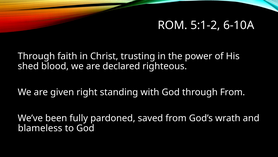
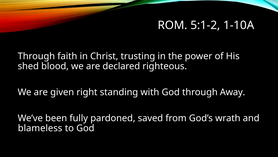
6-10A: 6-10A -> 1-10A (239, 25)
through From: From -> Away (233, 92)
